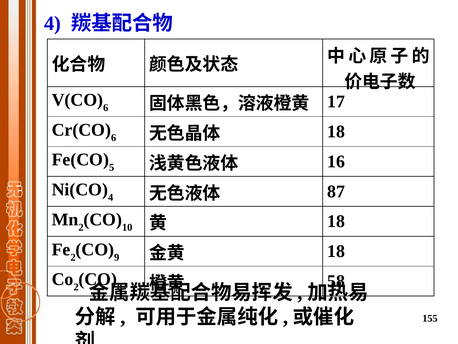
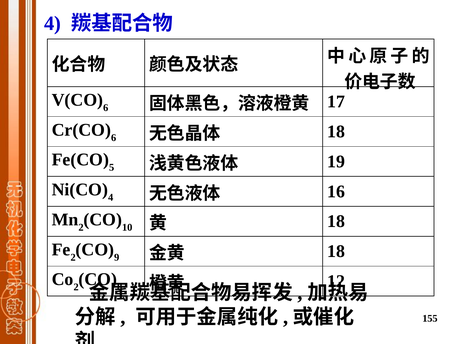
16: 16 -> 19 (336, 161)
87: 87 -> 16 (336, 191)
58: 58 -> 12 (336, 281)
